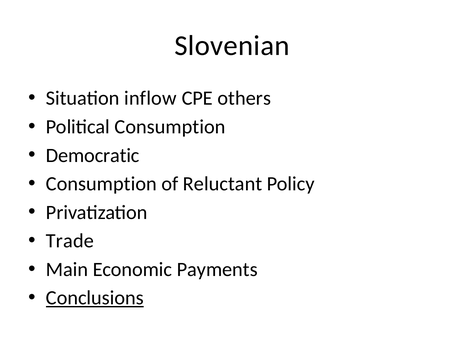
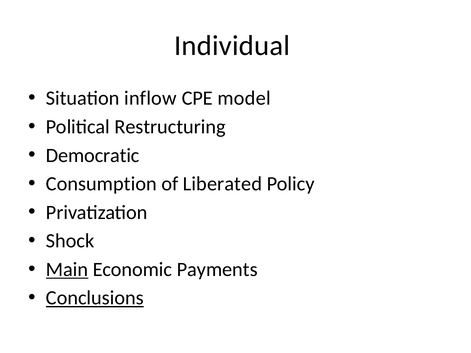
Slovenian: Slovenian -> Individual (232, 46)
others: others -> model (244, 98)
Political Consumption: Consumption -> Restructuring (170, 127)
Reluctant: Reluctant -> Liberated (222, 184)
Trade: Trade -> Shock (70, 241)
Main underline: none -> present (67, 270)
